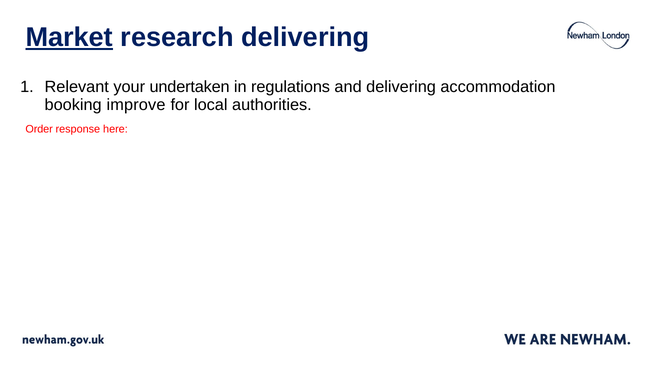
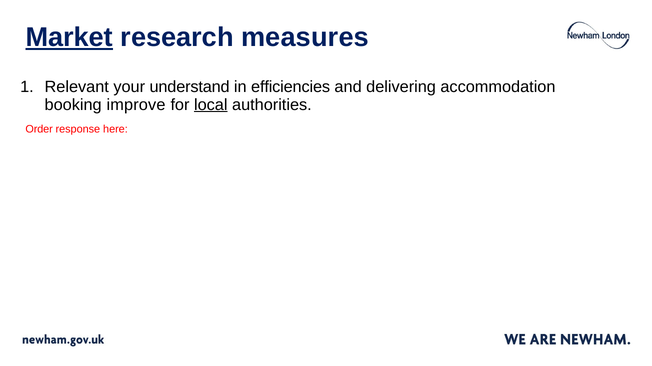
research delivering: delivering -> measures (305, 37)
undertaken: undertaken -> understand (190, 87)
regulations: regulations -> efficiencies (291, 87)
local underline: none -> present (211, 105)
